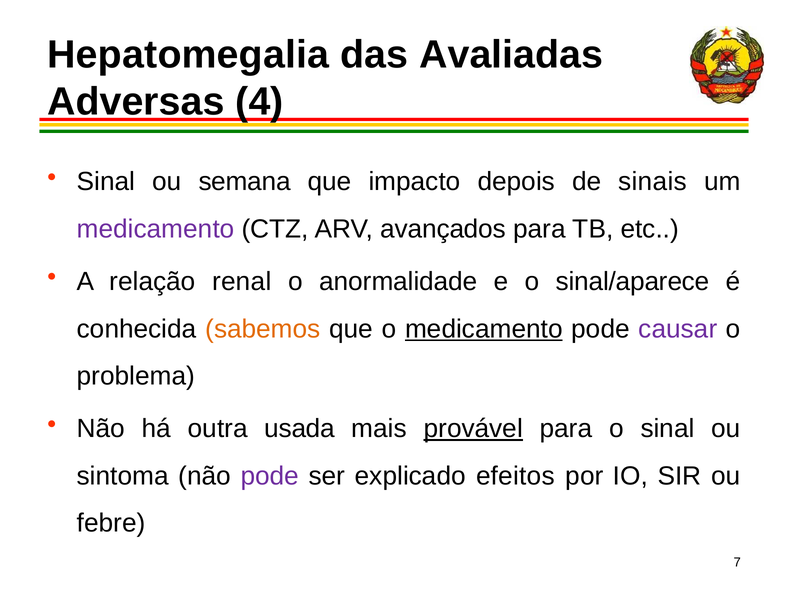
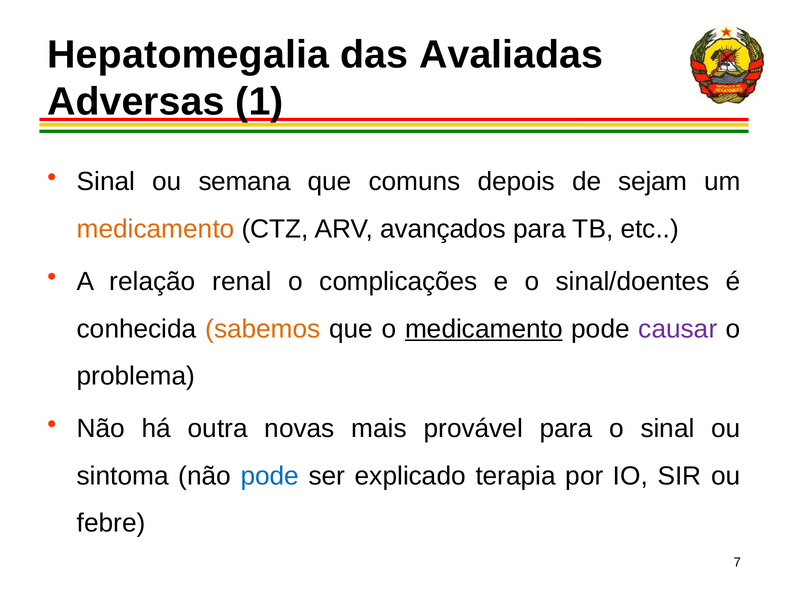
4: 4 -> 1 (260, 102)
impacto: impacto -> comuns (415, 182)
sinais: sinais -> sejam (653, 182)
medicamento colour: purple -> orange (156, 229)
anormalidade: anormalidade -> complicações (398, 282)
sinal/aparece: sinal/aparece -> sinal/doentes (633, 282)
usada: usada -> novas (300, 429)
provável underline: present -> none (473, 429)
pode colour: purple -> blue (270, 476)
efeitos: efeitos -> terapia (516, 476)
